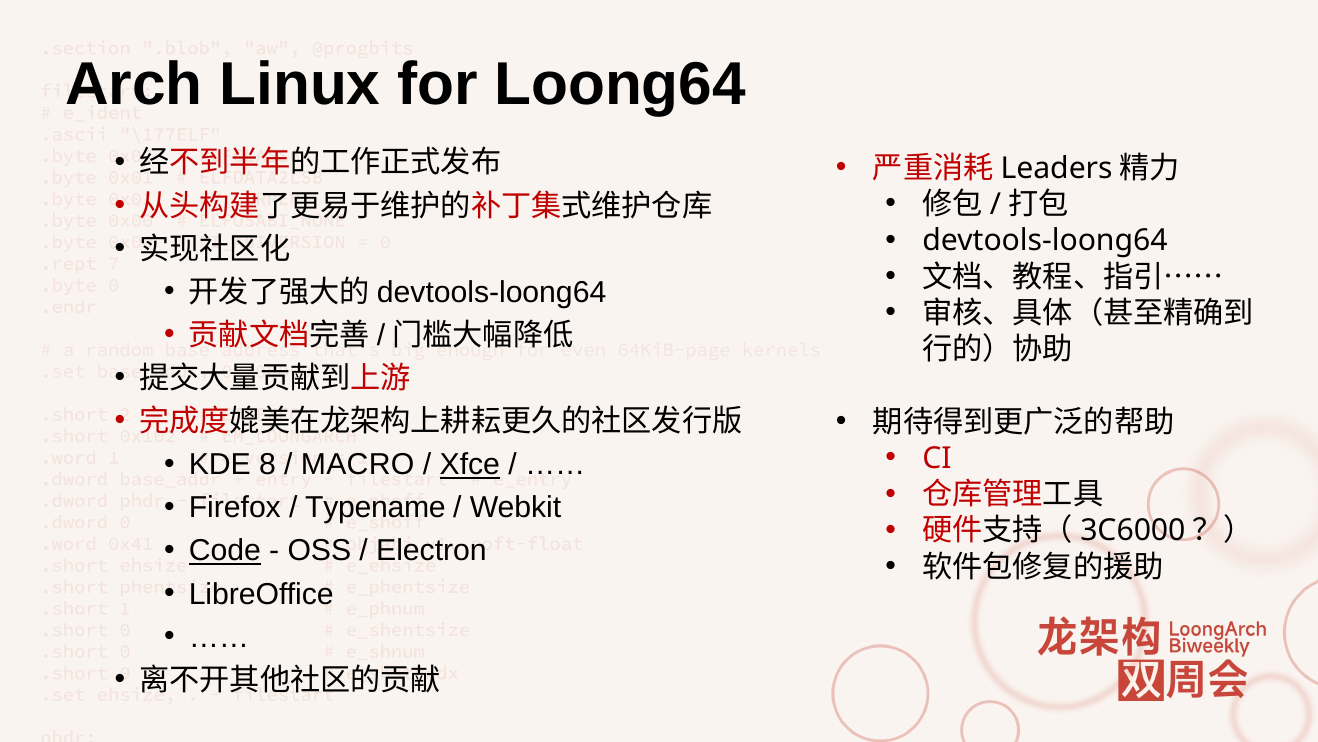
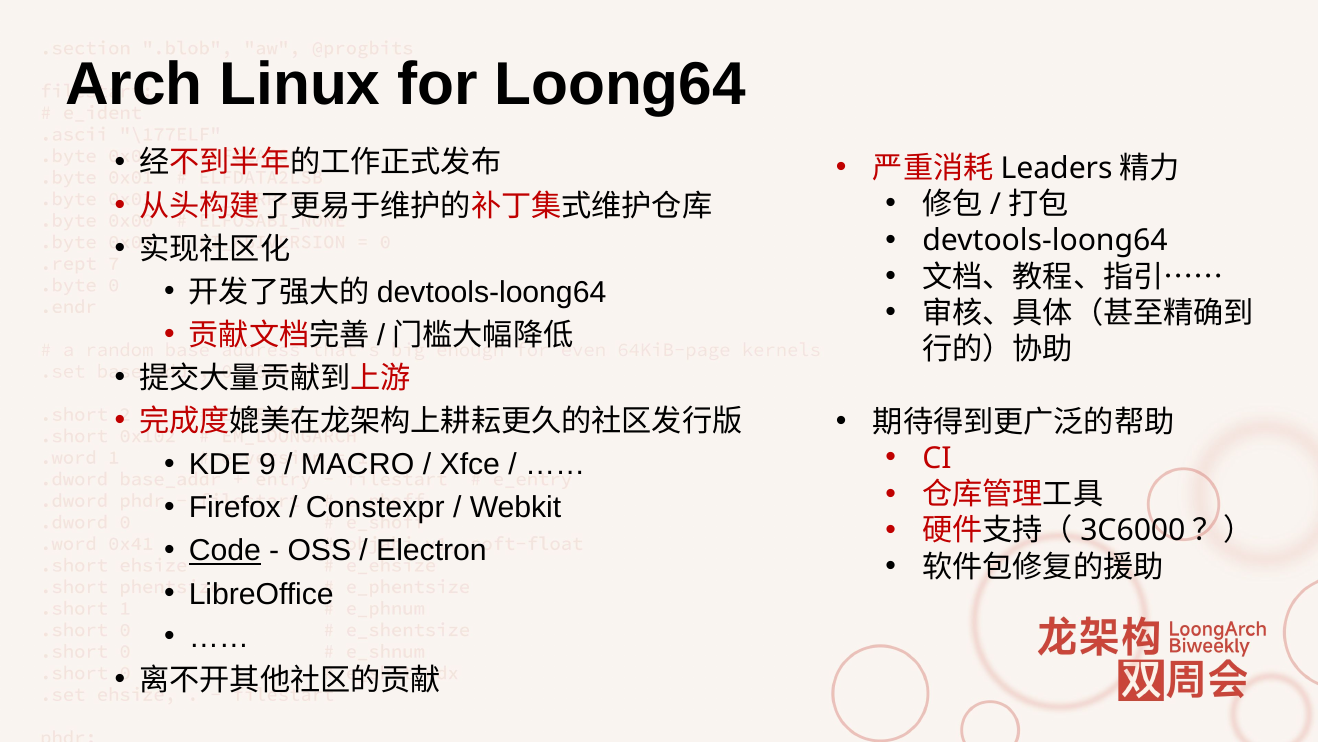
8: 8 -> 9 (268, 464)
Xfce underline: present -> none (470, 464)
Typename: Typename -> Constexpr (375, 507)
